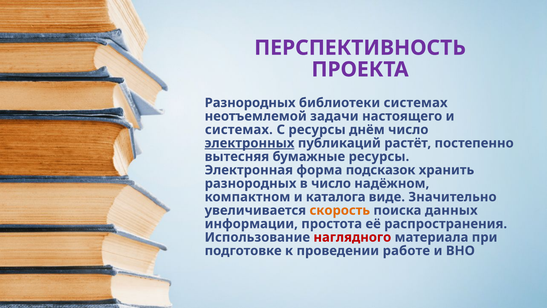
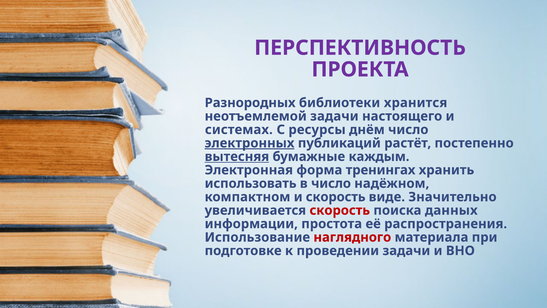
библиотеки системах: системах -> хранится (416, 103)
вытесняя underline: none -> present (237, 156)
бумажные ресурсы: ресурсы -> каждым (379, 156)
подсказок: подсказок -> тренингах (381, 170)
разнородных: разнородных -> использовать (251, 183)
и каталога: каталога -> скорость (336, 197)
скорость colour: orange -> red (340, 210)
проведении работе: работе -> задачи (406, 251)
